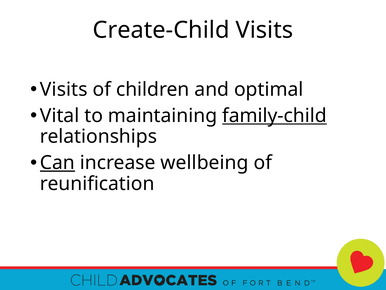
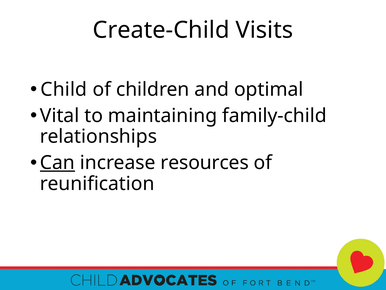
Visits: Visits -> Child (64, 89)
family-child underline: present -> none (274, 115)
wellbeing: wellbeing -> resources (205, 163)
